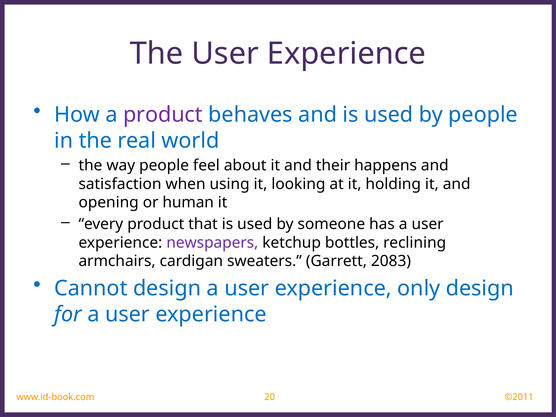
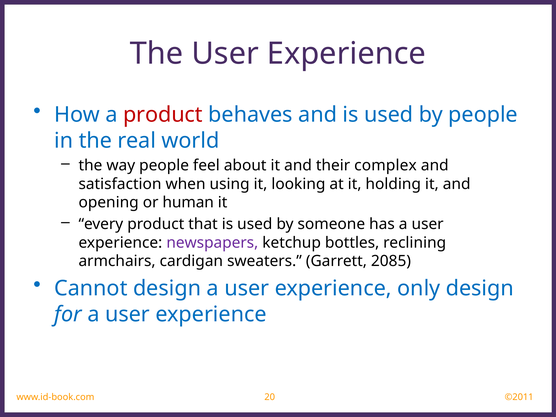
product colour: purple -> red (163, 115)
happens: happens -> complex (385, 165)
2083: 2083 -> 2085 (391, 261)
